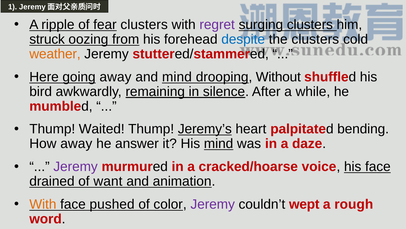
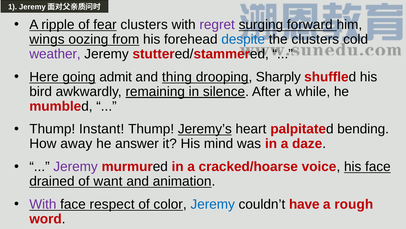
surging clusters: clusters -> forward (310, 25)
struck: struck -> wings (47, 39)
weather colour: orange -> purple (55, 54)
going away: away -> admit (116, 77)
and mind: mind -> thing (177, 77)
Without: Without -> Sharply (278, 77)
Waited: Waited -> Instant (102, 129)
mind underline: present -> none (219, 143)
With colour: orange -> purple (43, 204)
pushed: pushed -> respect (112, 204)
Jeremy colour: purple -> blue (213, 204)
wept: wept -> have (304, 204)
